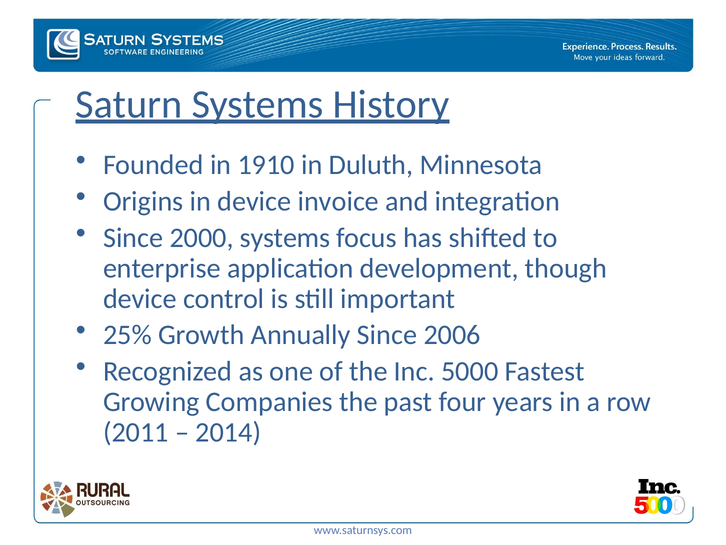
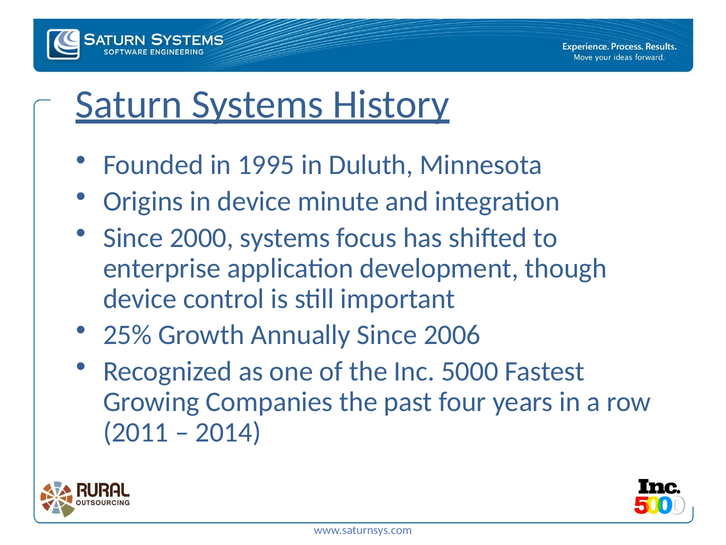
1910: 1910 -> 1995 (266, 165)
invoice: invoice -> minute (338, 201)
